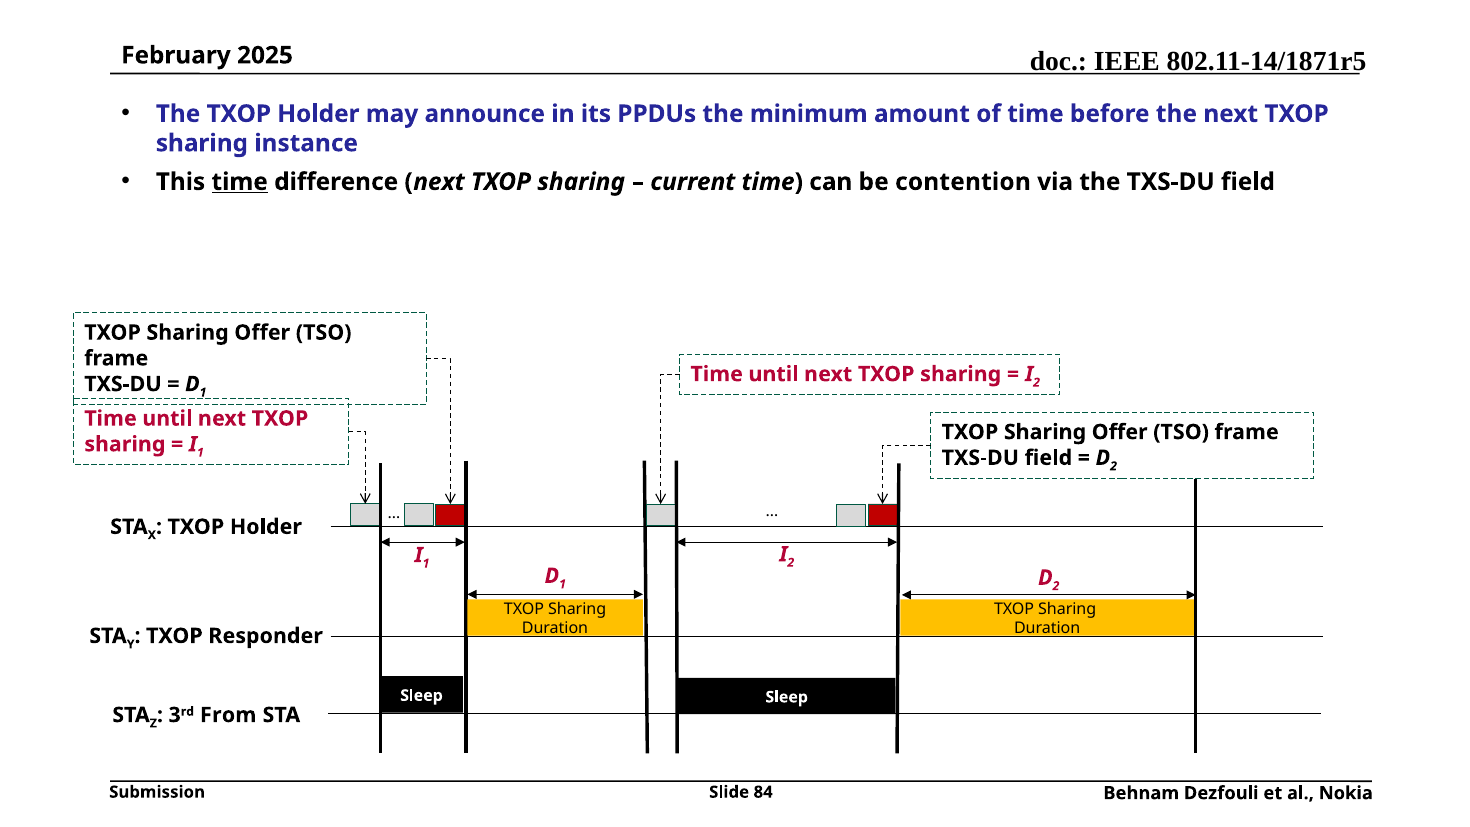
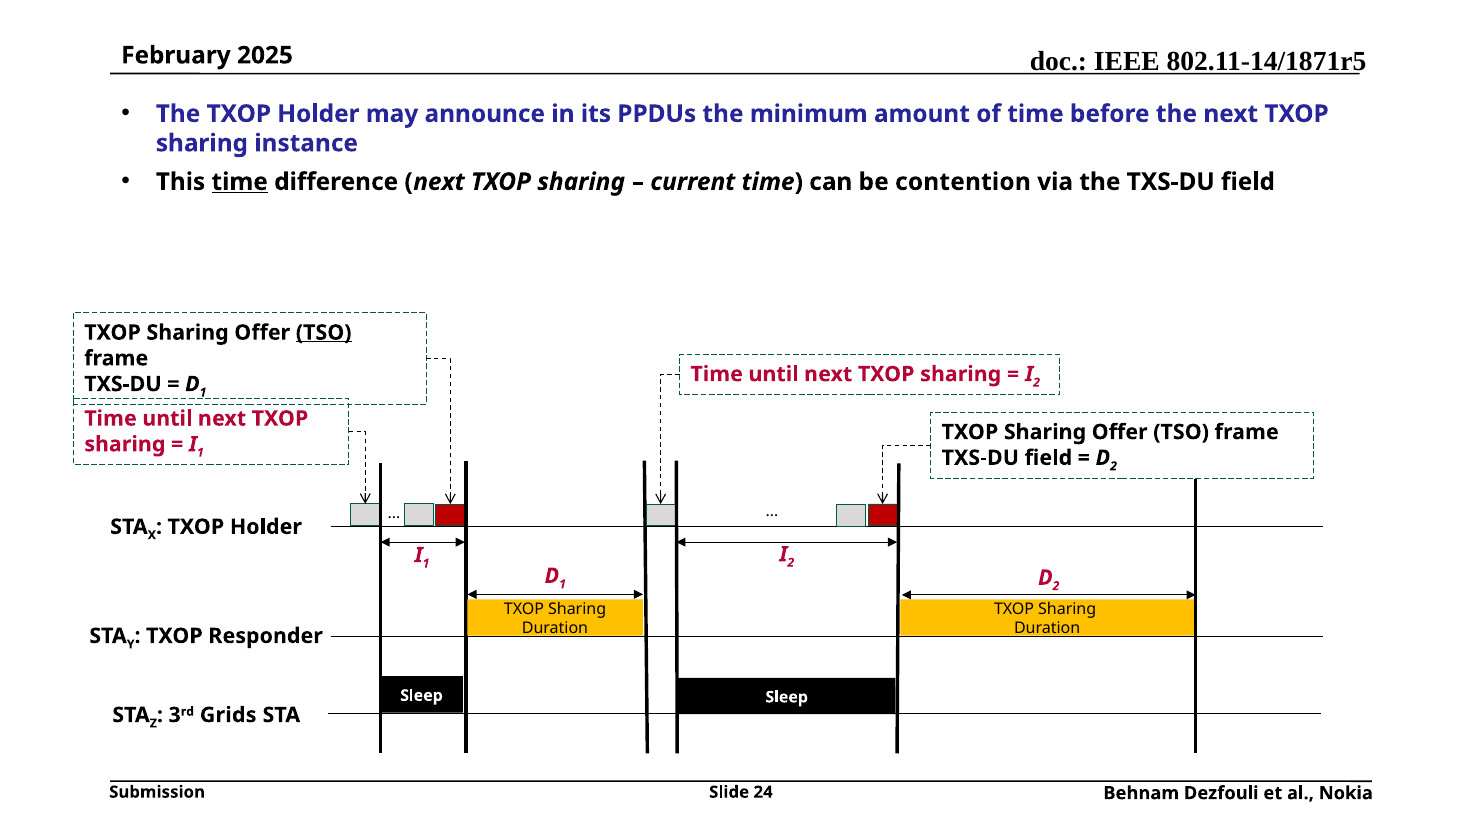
TSO underline: none -> present (324, 333)
From: From -> Grids (228, 715)
84: 84 -> 24 (763, 792)
